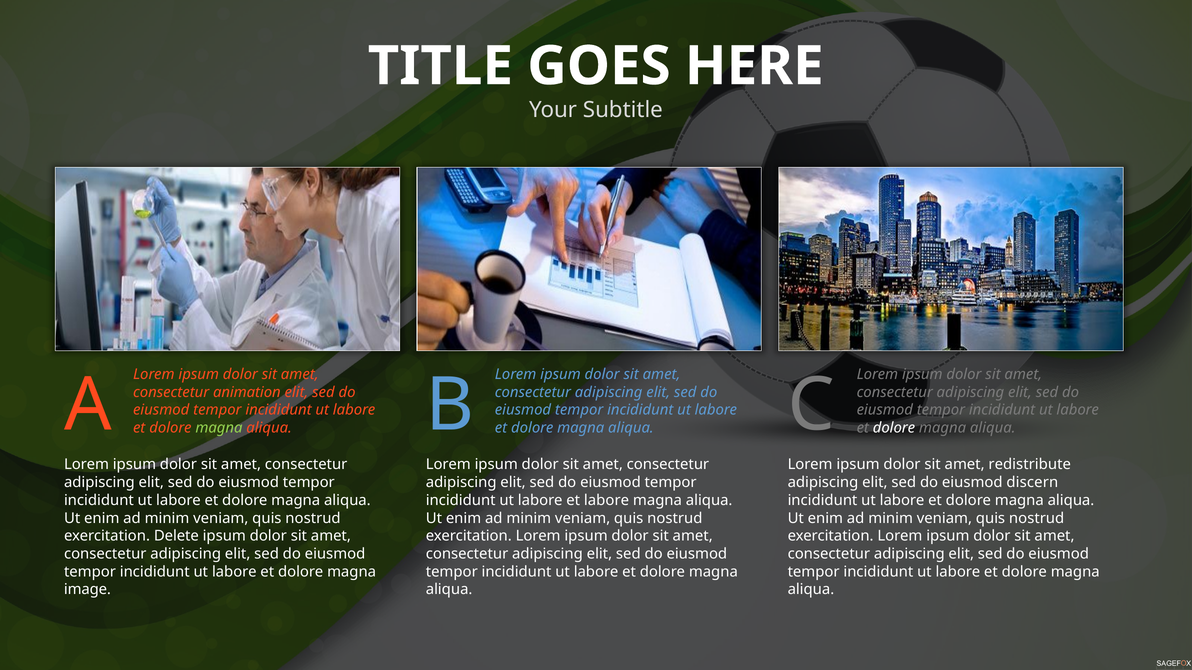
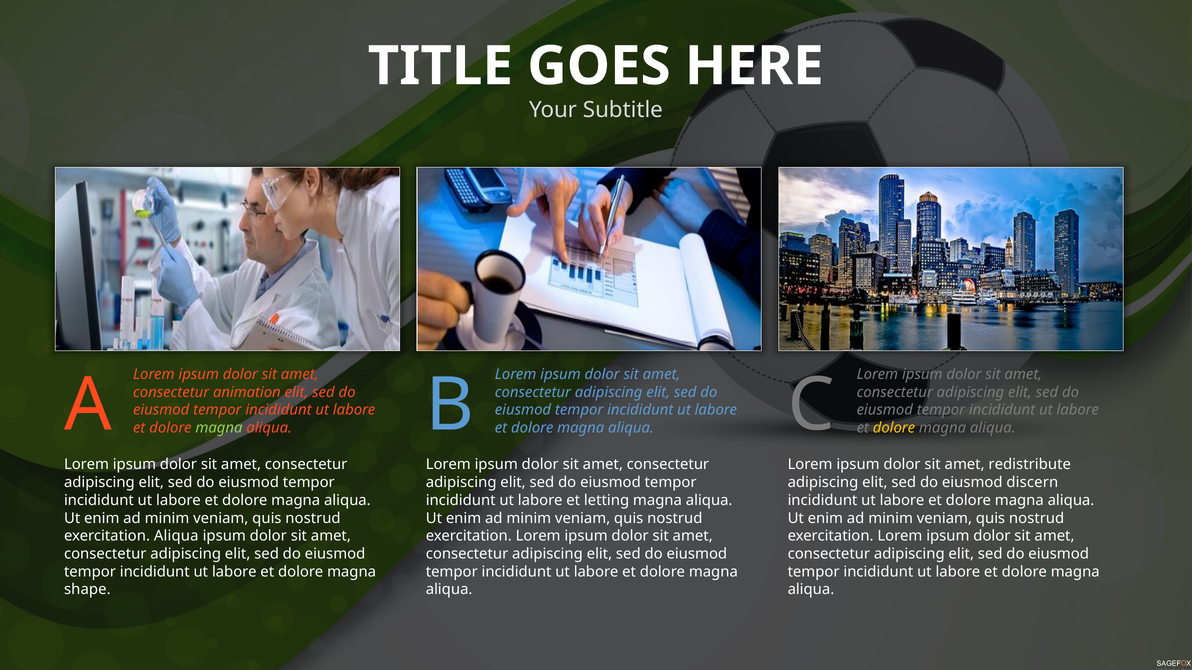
dolore colour: white -> yellow (894, 428)
et labore: labore -> letting (607, 501)
exercitation Delete: Delete -> Aliqua (176, 536)
image: image -> shape (87, 590)
